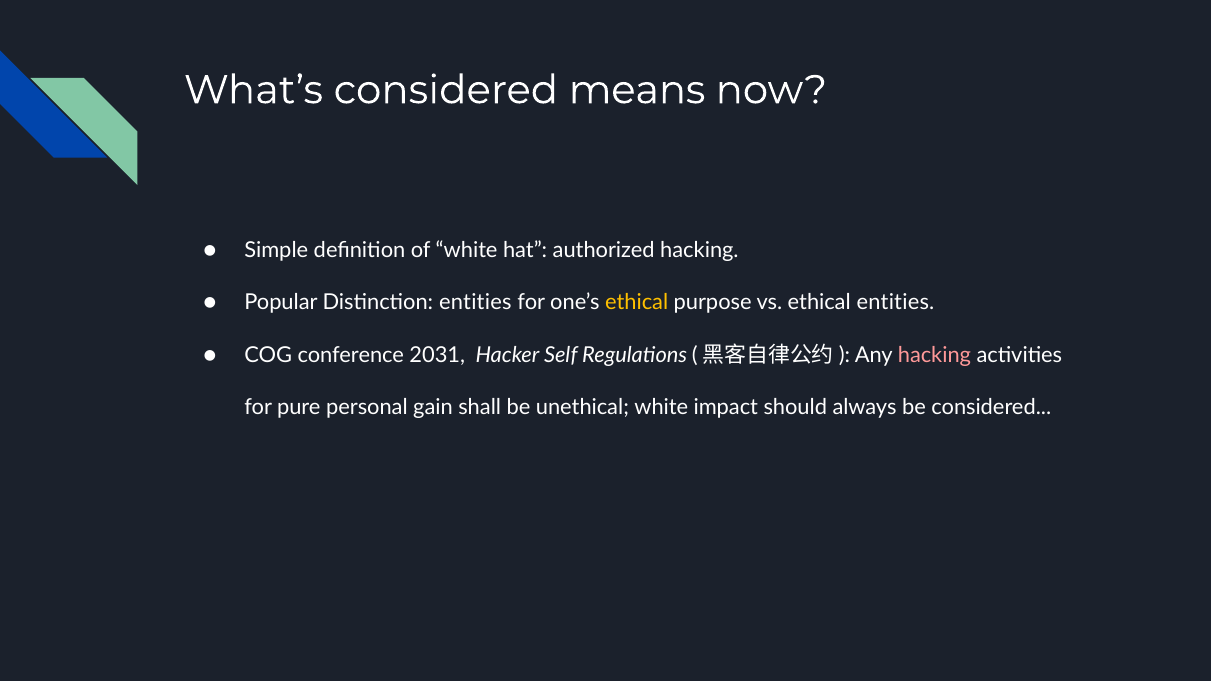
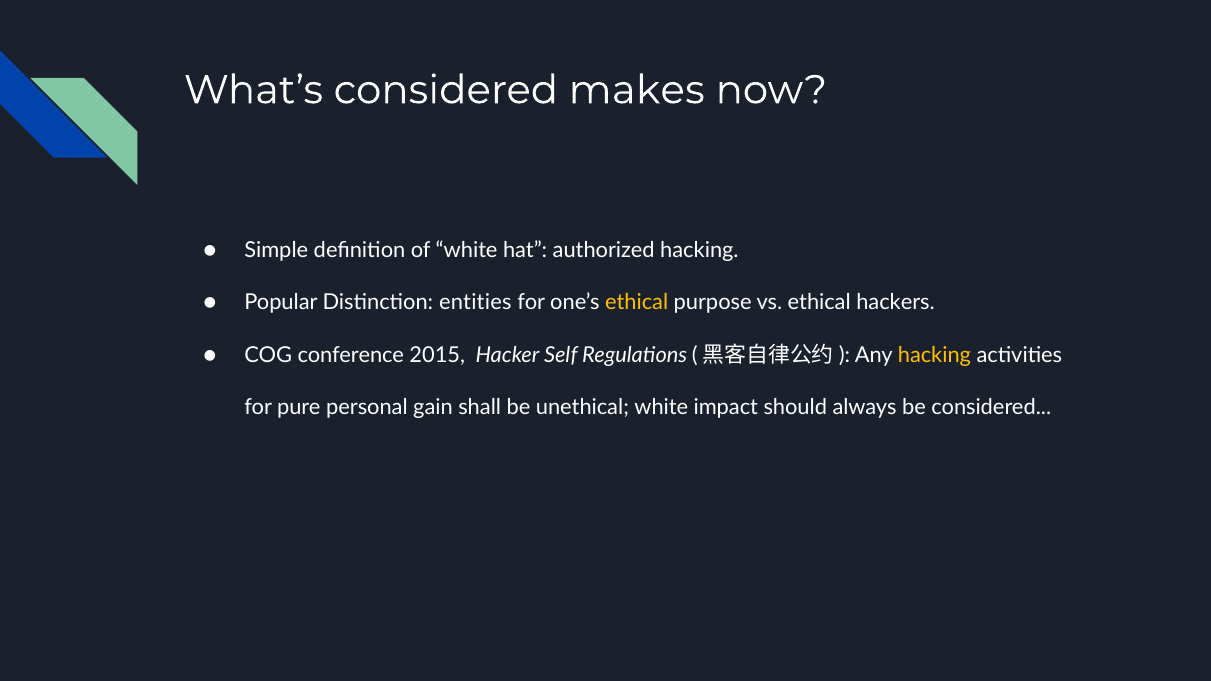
means: means -> makes (637, 90)
ethical entities: entities -> hackers (896, 303)
2031: 2031 -> 2015 (437, 355)
hacking colour: pink -> yellow (934, 355)
